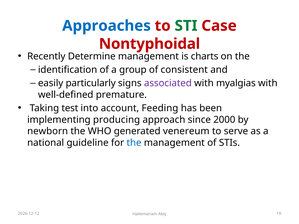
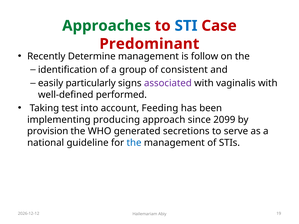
Approaches colour: blue -> green (106, 26)
STI colour: green -> blue (186, 26)
Nontyphoidal: Nontyphoidal -> Predominant (149, 44)
charts: charts -> follow (205, 56)
myalgias: myalgias -> vaginalis (236, 83)
premature: premature -> performed (121, 95)
2000: 2000 -> 2099 (224, 120)
newborn: newborn -> provision (48, 131)
venereum: venereum -> secretions (186, 131)
